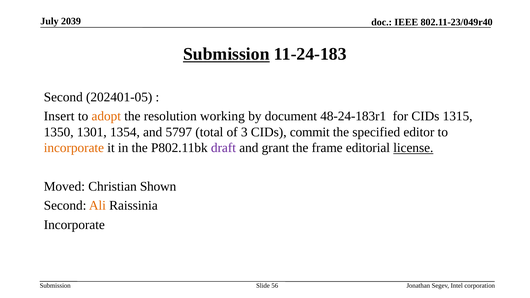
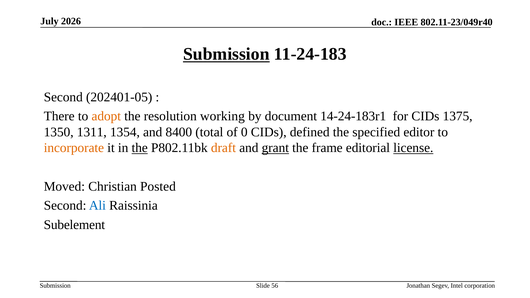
2039: 2039 -> 2026 (71, 21)
Insert: Insert -> There (59, 116)
48-24-183r1: 48-24-183r1 -> 14-24-183r1 (353, 116)
1315: 1315 -> 1375 (458, 116)
1301: 1301 -> 1311 (92, 132)
5797: 5797 -> 8400 (179, 132)
3: 3 -> 0 (244, 132)
commit: commit -> defined (310, 132)
the underline: none -> present (140, 148)
draft colour: purple -> orange (223, 148)
grant underline: none -> present (275, 148)
Shown: Shown -> Posted (158, 186)
Ali colour: orange -> blue (97, 206)
Incorporate: Incorporate -> Subelement (74, 225)
